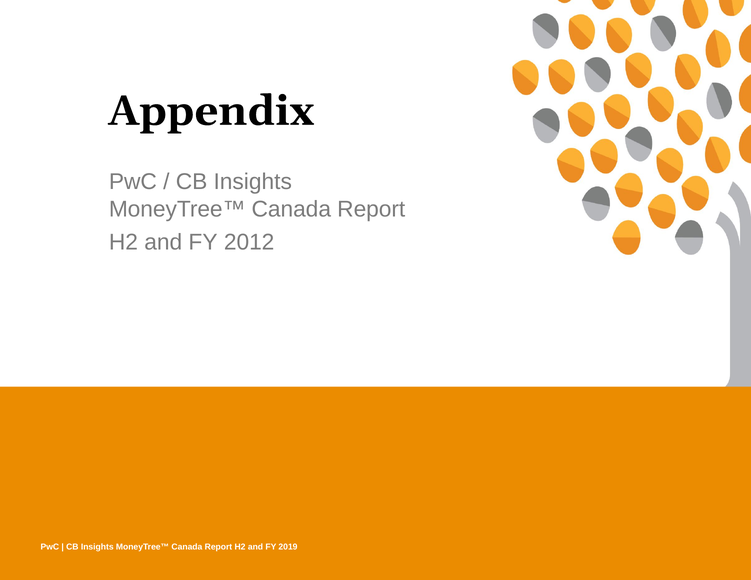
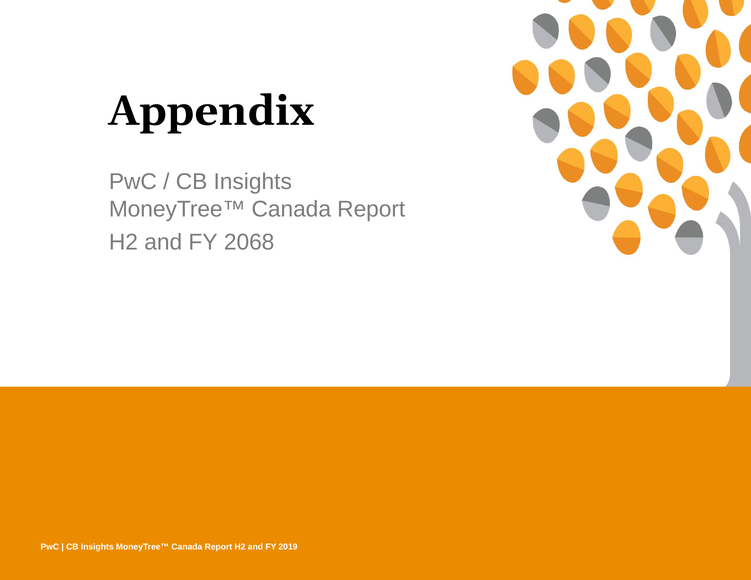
2012: 2012 -> 2068 (249, 242)
